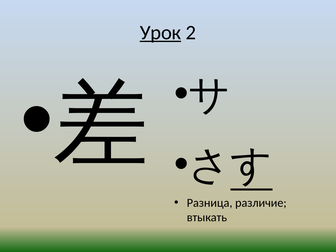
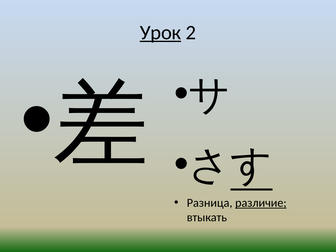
различие underline: none -> present (261, 203)
